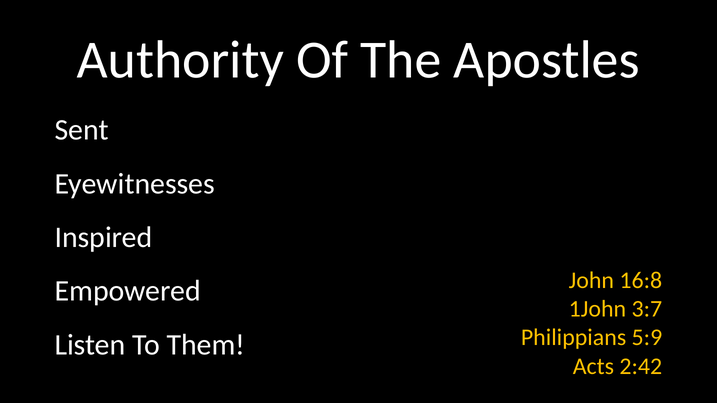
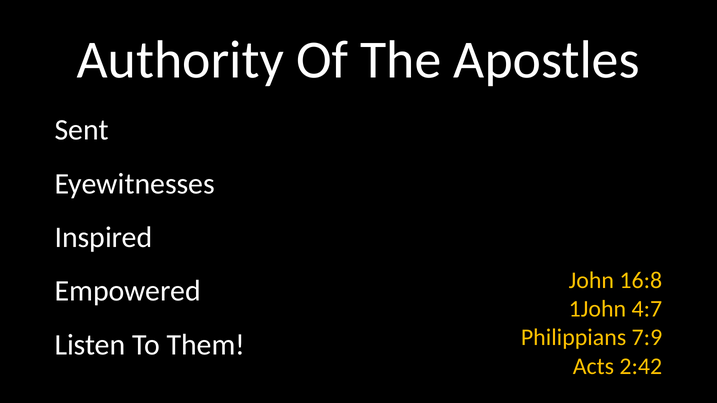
3:7: 3:7 -> 4:7 (647, 309)
5:9: 5:9 -> 7:9 (647, 338)
